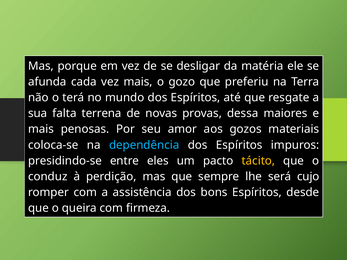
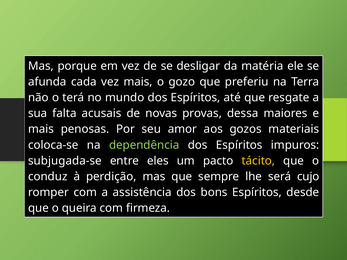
terrena: terrena -> acusais (102, 114)
dependência colour: light blue -> light green (144, 145)
presidindo-se: presidindo-se -> subjugada-se (65, 161)
